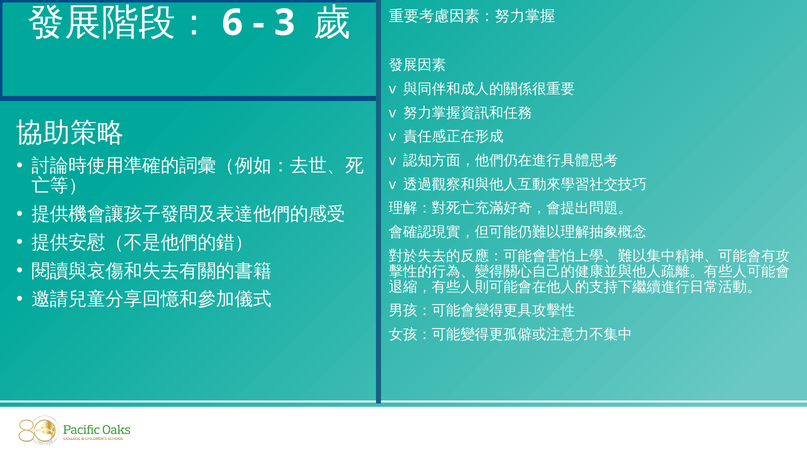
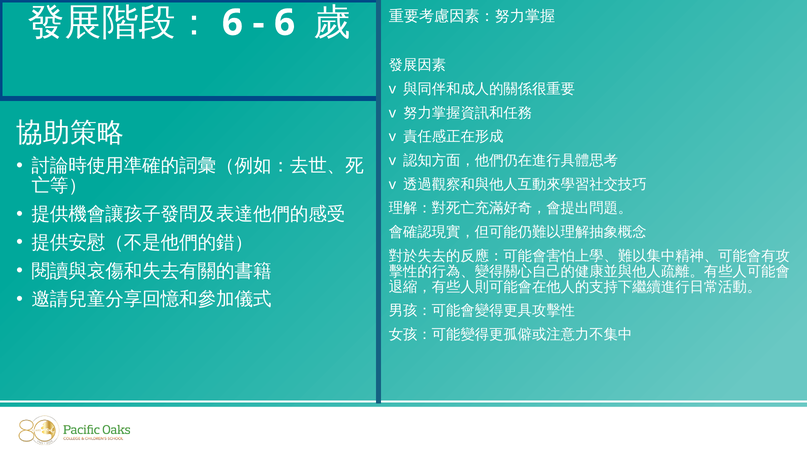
3: 3 -> 6 (285, 23)
